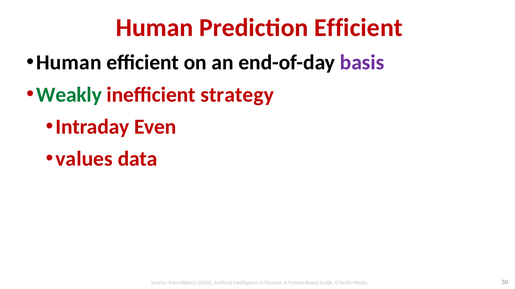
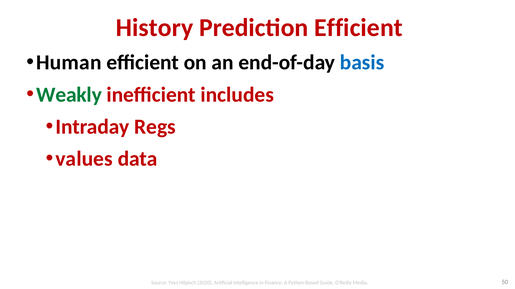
Human: Human -> History (155, 28)
basis colour: purple -> blue (362, 63)
strategy: strategy -> includes (237, 95)
Even: Even -> Regs (155, 127)
